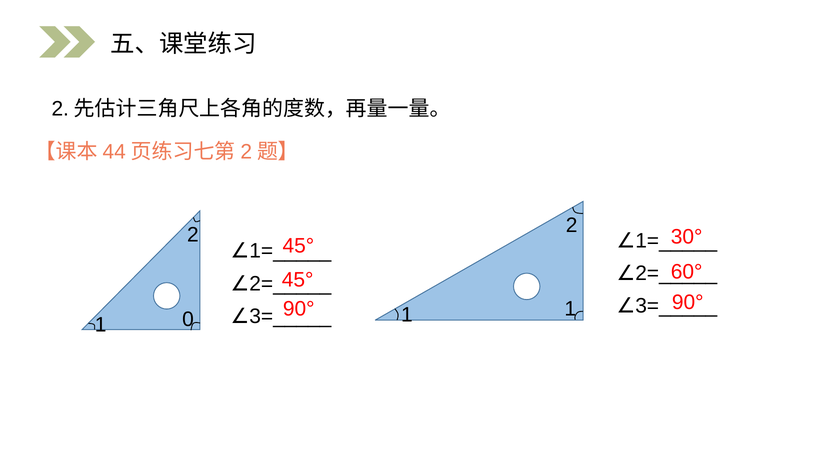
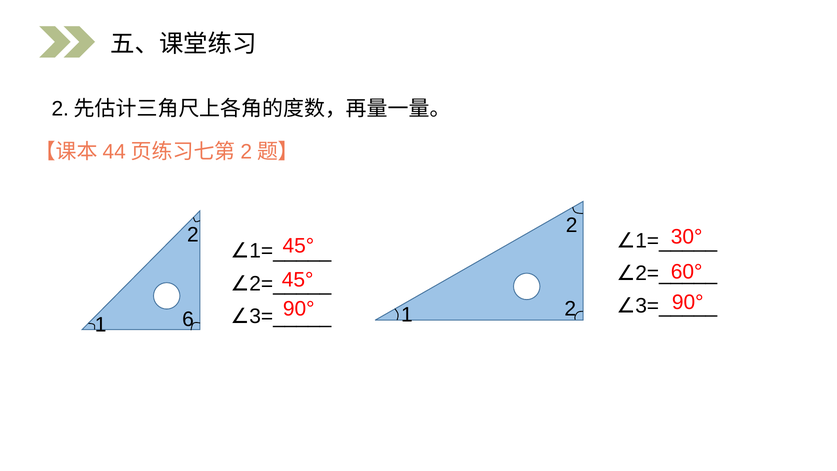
1 1: 1 -> 2 (570, 309)
0: 0 -> 6 (188, 319)
